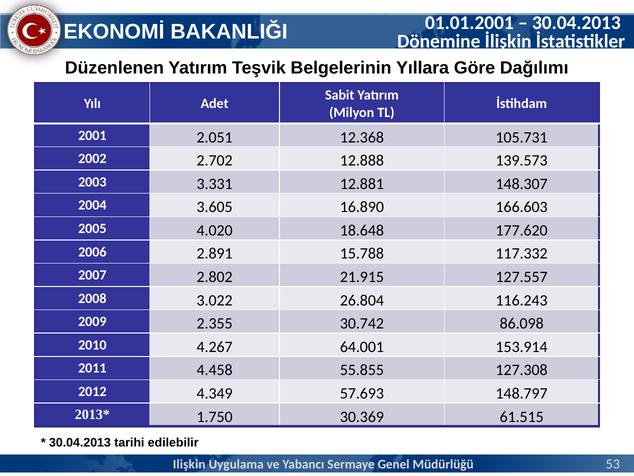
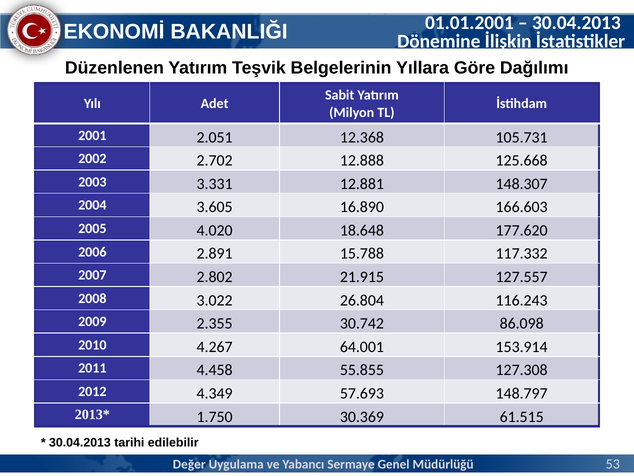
139.573: 139.573 -> 125.668 (522, 160)
Ilişkin: Ilişkin -> Değer (189, 464)
